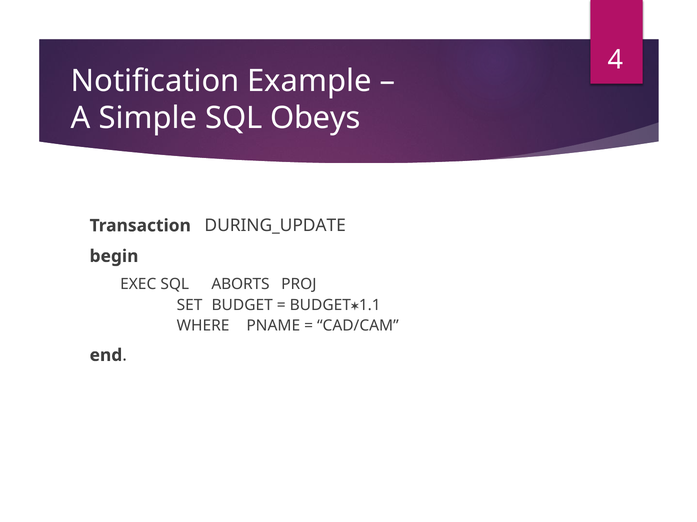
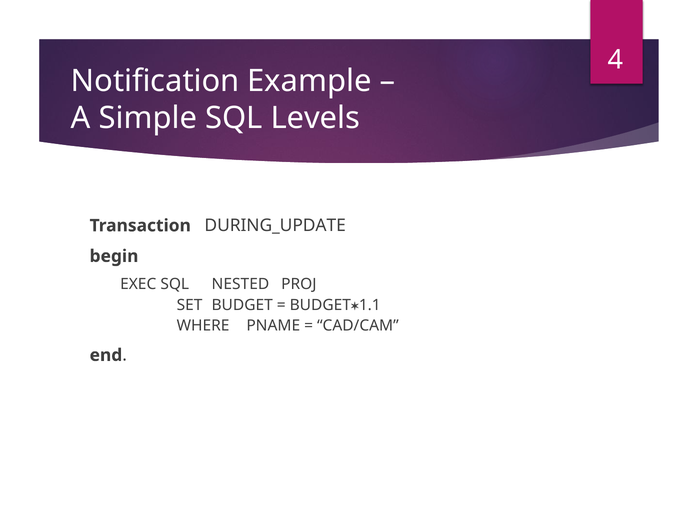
Obeys: Obeys -> Levels (315, 118)
ABORTS: ABORTS -> NESTED (240, 285)
